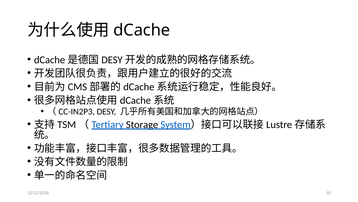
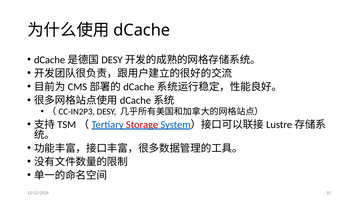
Storage colour: black -> red (142, 124)
